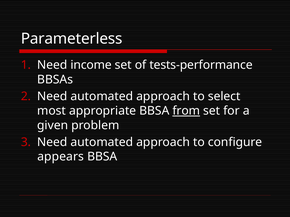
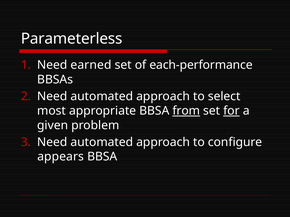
income: income -> earned (91, 65)
tests-performance: tests-performance -> each-performance (201, 65)
for underline: none -> present (231, 111)
